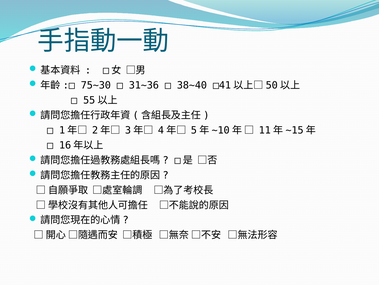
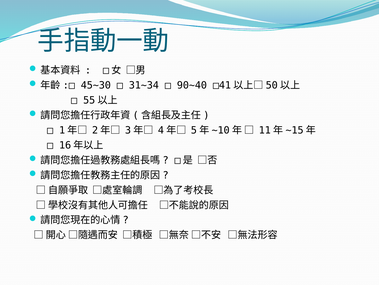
75~30: 75~30 -> 45~30 (96, 85)
31~36: 31~36 -> 31~34 (144, 85)
38~40: 38~40 -> 90~40 (192, 85)
